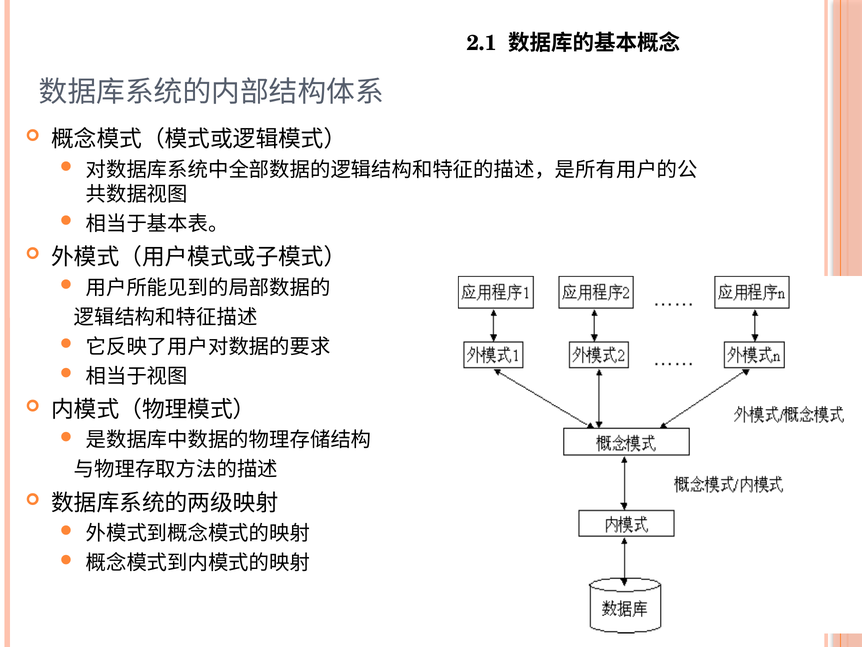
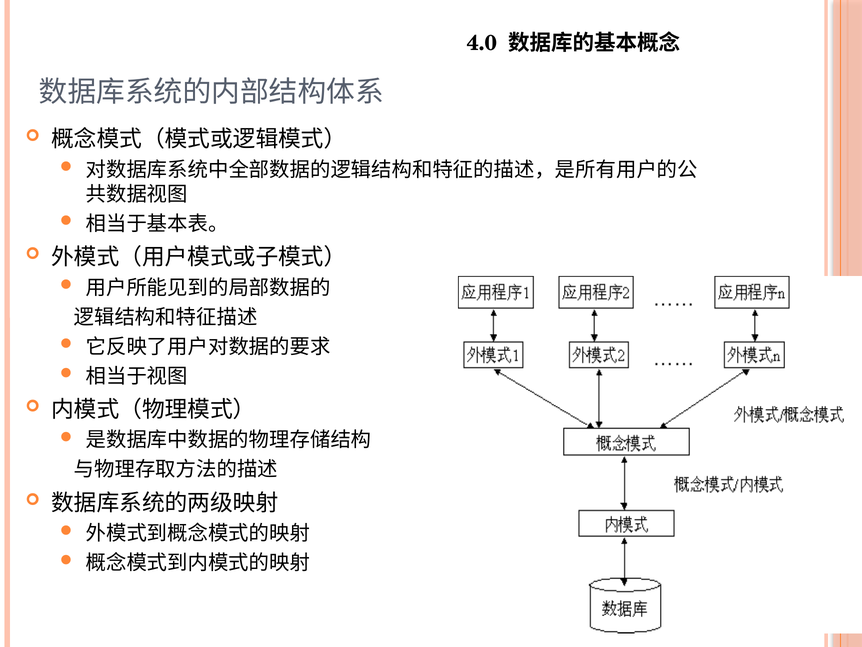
2.1: 2.1 -> 4.0 (482, 43)
